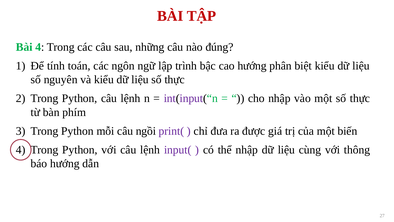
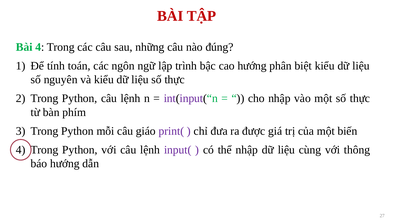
ngồi: ngồi -> giáo (146, 131)
